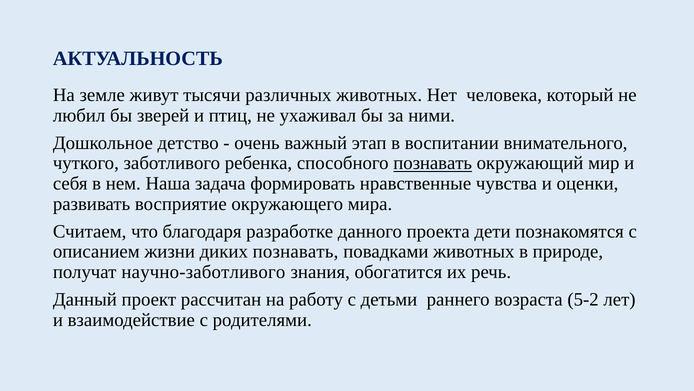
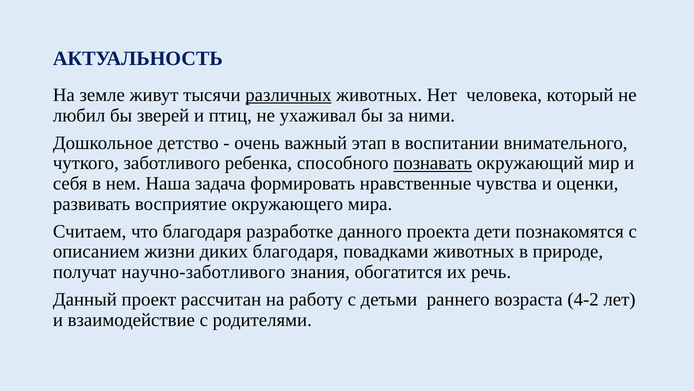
различных underline: none -> present (288, 95)
диких познавать: познавать -> благодаря (296, 251)
5-2: 5-2 -> 4-2 (583, 299)
